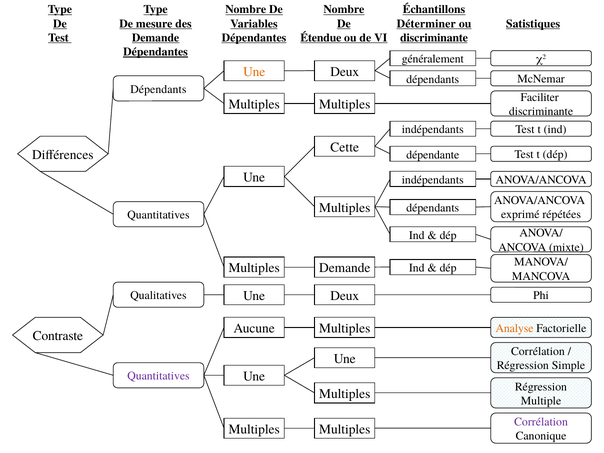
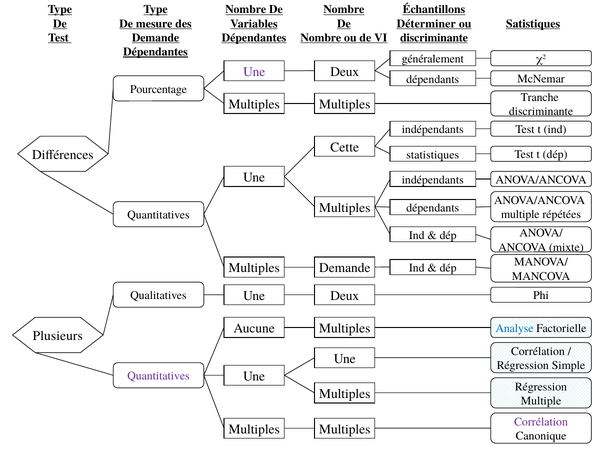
Étendue: Étendue -> Nombre (321, 38)
Une colour: orange -> purple (254, 72)
Dépendants: Dépendants -> Pourcentage (158, 89)
Faciliter: Faciliter -> Tranche (540, 97)
dépendante: dépendante -> statistiques (433, 155)
exprimé: exprimé -> multiple (520, 214)
Analyse colour: orange -> blue (515, 328)
Contraste: Contraste -> Plusieurs (58, 336)
